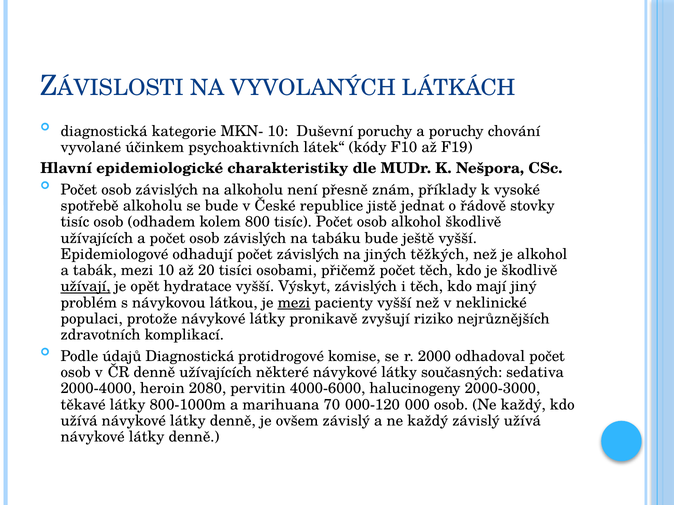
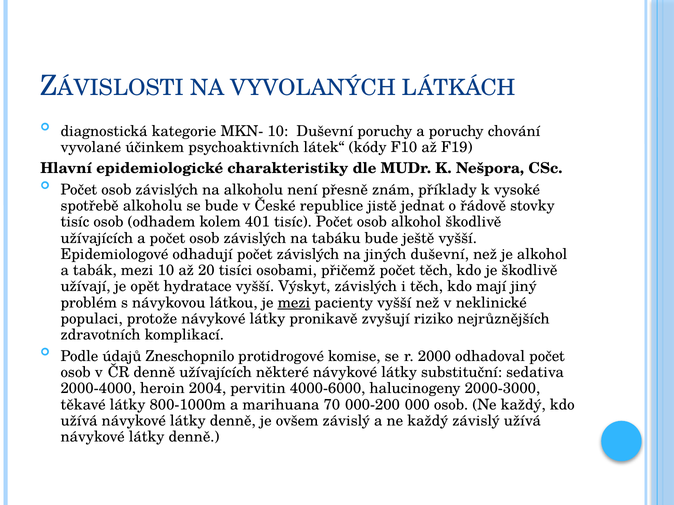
800: 800 -> 401 (257, 222)
jiných těžkých: těžkých -> duševní (440, 254)
užívají underline: present -> none (86, 287)
údajů Diagnostická: Diagnostická -> Zneschopnilo (190, 357)
současných: současných -> substituční (462, 373)
2080: 2080 -> 2004 (208, 389)
000-120: 000-120 -> 000-200 (373, 405)
